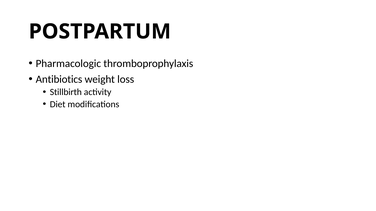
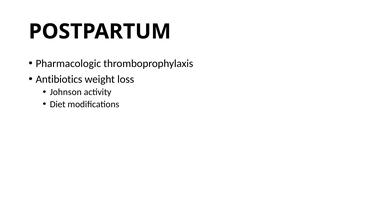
Stillbirth: Stillbirth -> Johnson (66, 92)
